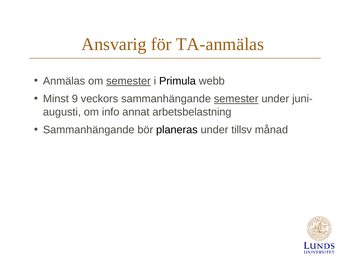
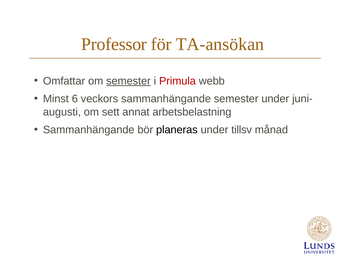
Ansvarig: Ansvarig -> Professor (114, 44)
TA-anmälas: TA-anmälas -> TA-ansökan (220, 44)
Anmälas: Anmälas -> Omfattar (64, 81)
Primula colour: black -> red (177, 81)
9: 9 -> 6 (75, 99)
semester underline: present -> none (236, 99)
info: info -> sett (111, 112)
